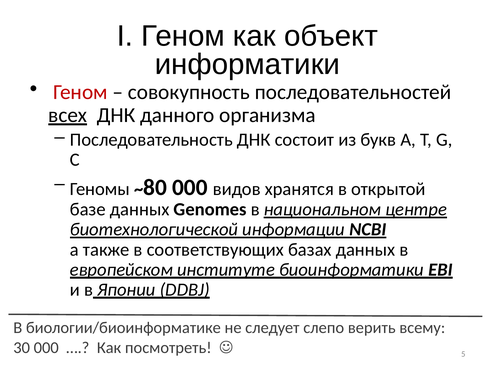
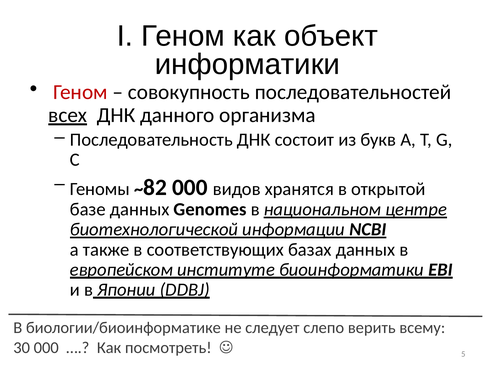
80: 80 -> 82 (155, 188)
